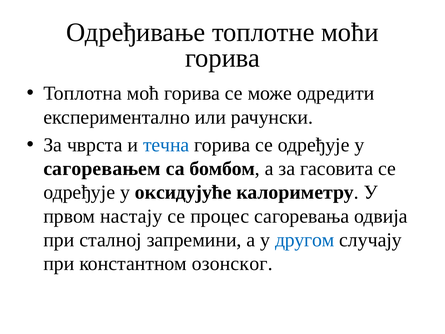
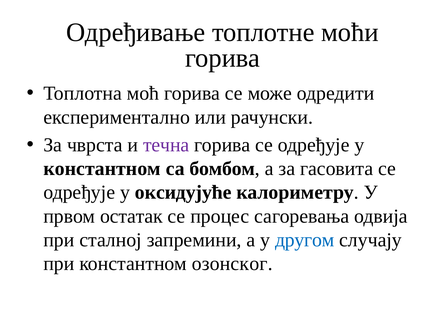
течна colour: blue -> purple (166, 145)
сагоревањем: сагоревањем -> константном (102, 169)
настају: настају -> остатак (131, 216)
